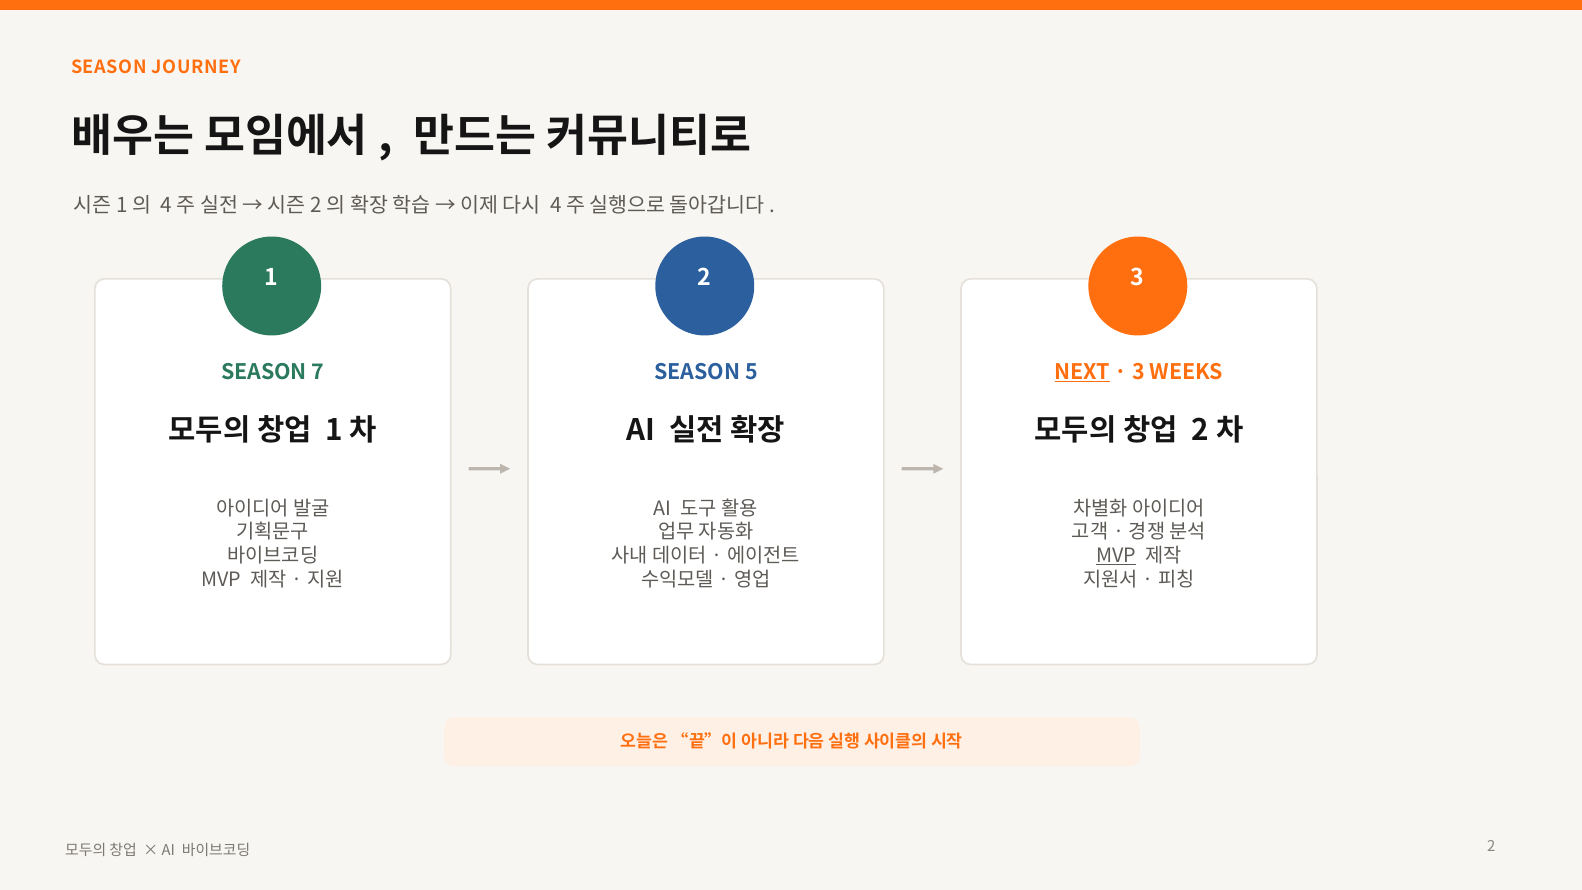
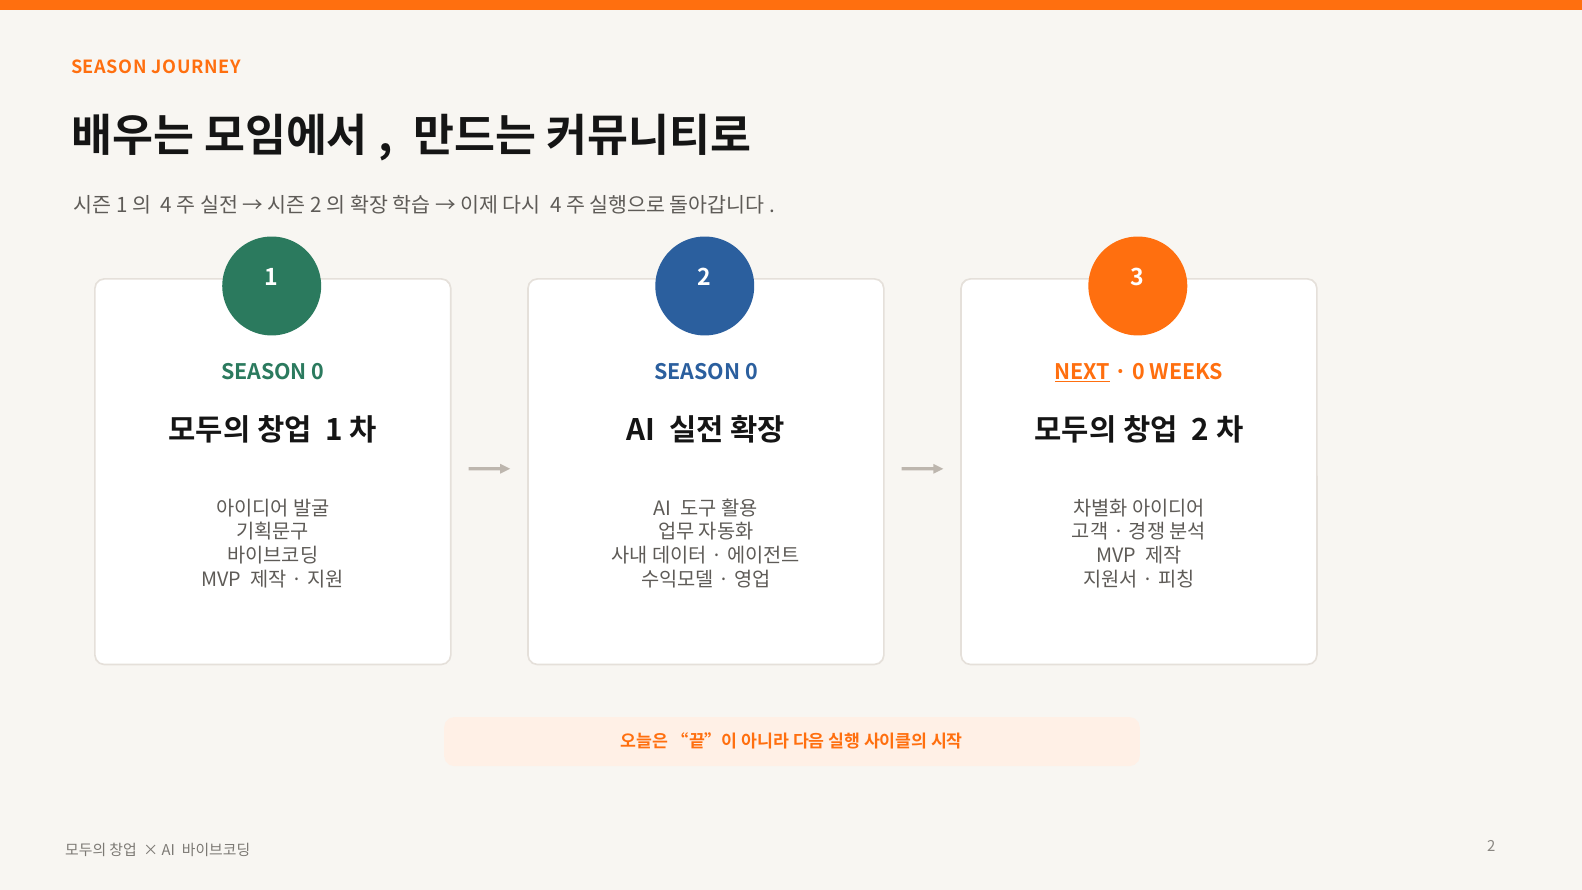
7: 7 -> 0 (318, 372)
5: 5 -> 0 (751, 372)
3: 3 -> 0 (1139, 372)
MVP underline: present -> none (1116, 556)
